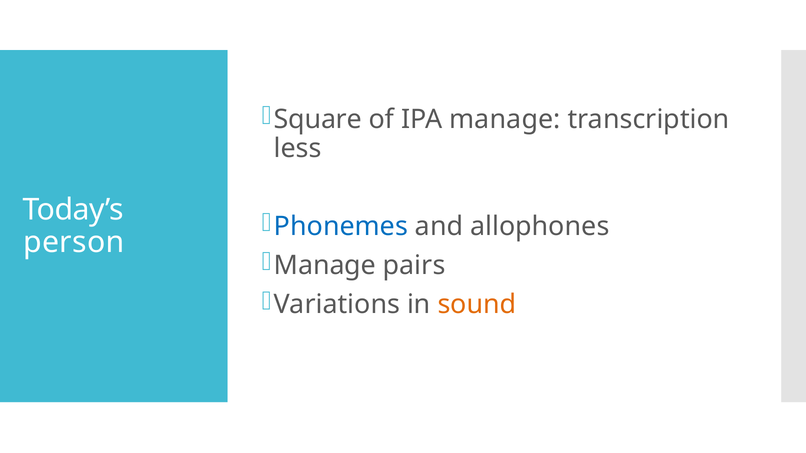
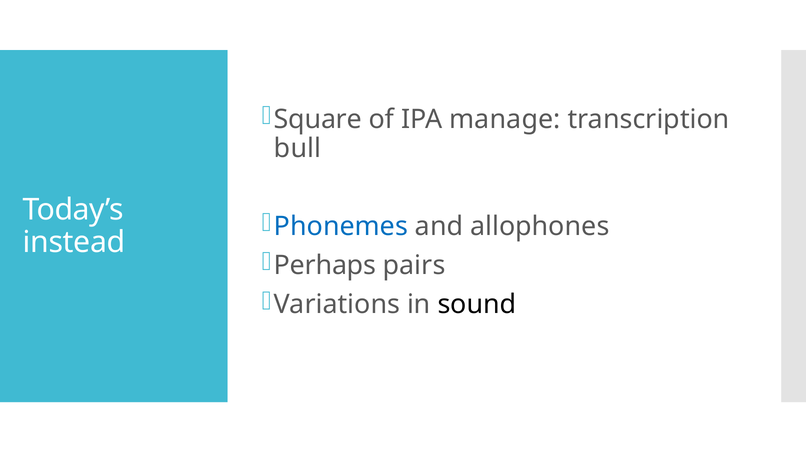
less: less -> bull (298, 148)
person: person -> instead (74, 243)
Manage: Manage -> Perhaps (325, 266)
sound colour: orange -> black (477, 305)
